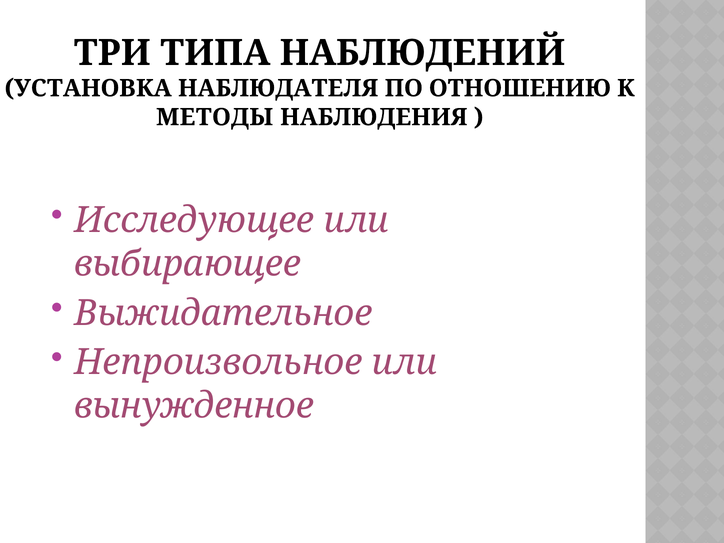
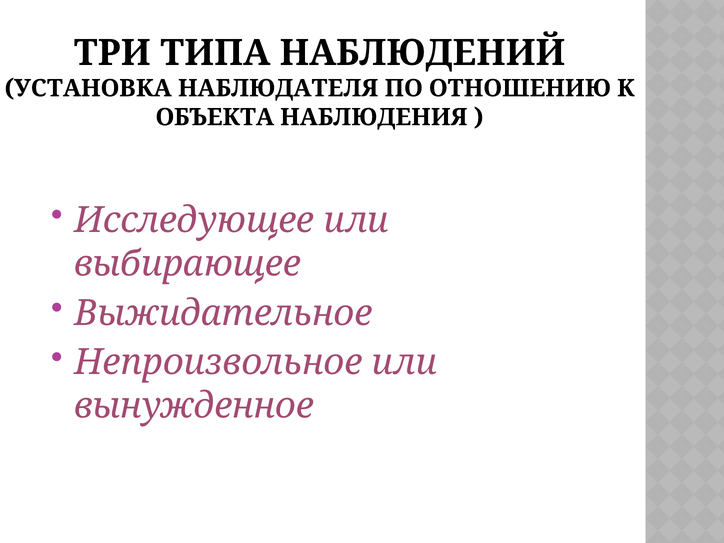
МЕТОДЫ: МЕТОДЫ -> ОБЪЕКТА (215, 117)
